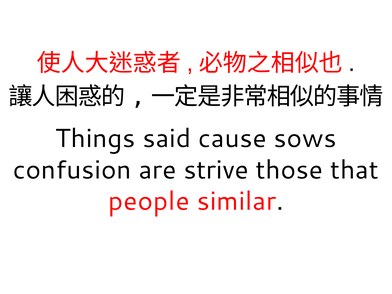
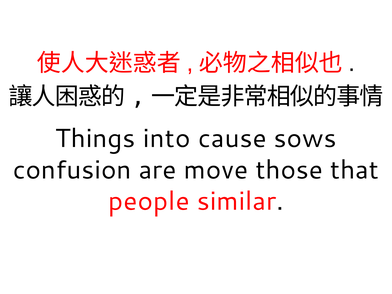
said: said -> into (167, 139)
strive: strive -> move (216, 170)
